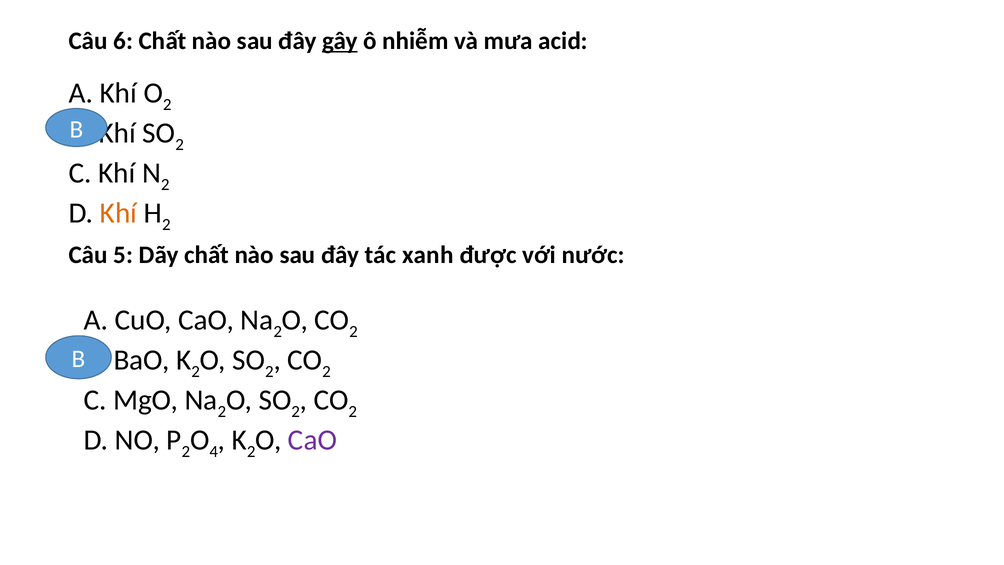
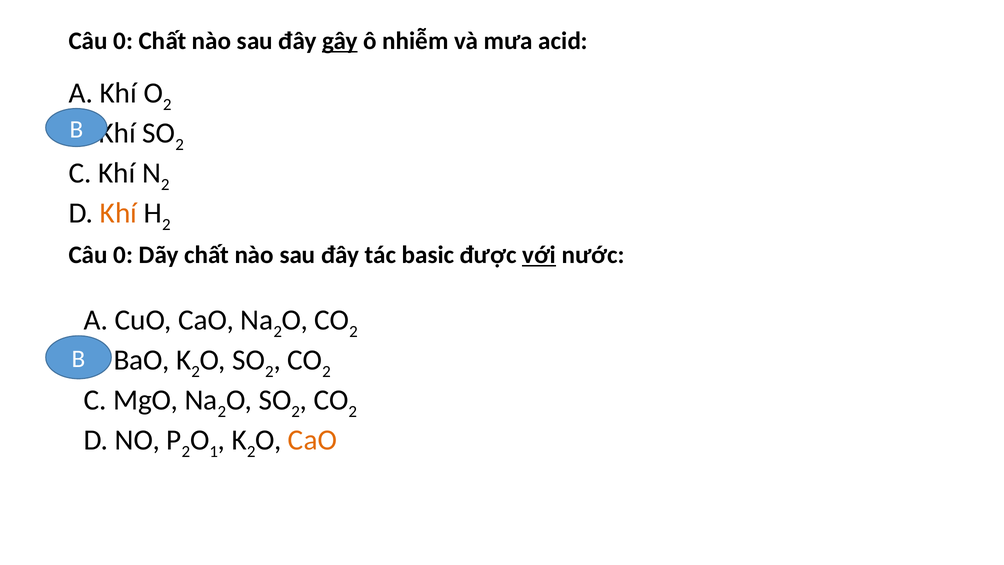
6: 6 -> 0 (123, 41)
5: 5 -> 0 (123, 255)
xanh: xanh -> basic (428, 255)
với underline: none -> present (539, 255)
4: 4 -> 1 (214, 451)
CaO colour: purple -> orange (312, 440)
